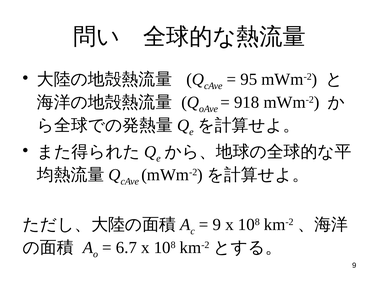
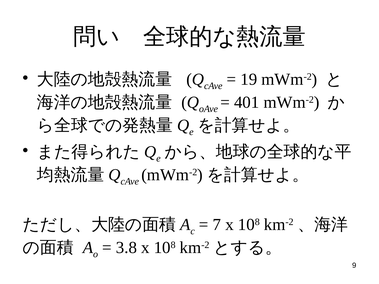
95: 95 -> 19 (249, 80)
918: 918 -> 401 (247, 103)
9: 9 -> 7 (217, 225)
6.7: 6.7 -> 3.8 (126, 248)
